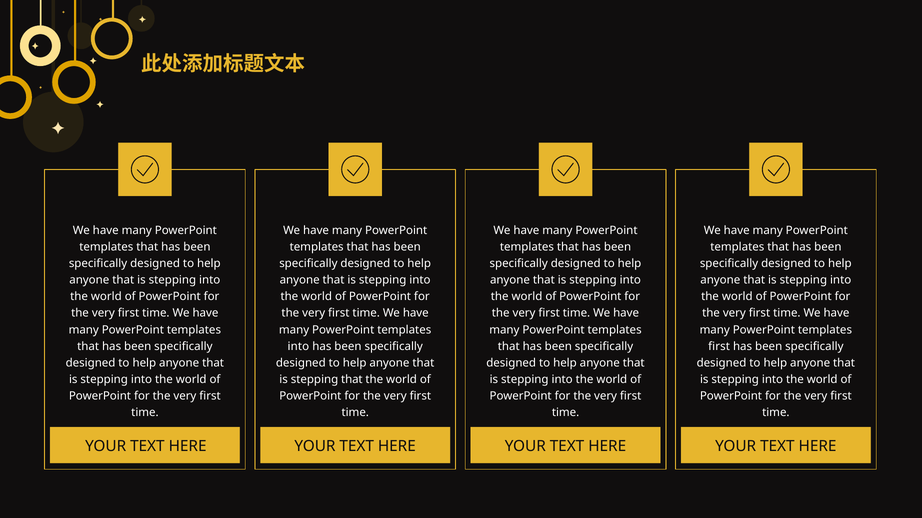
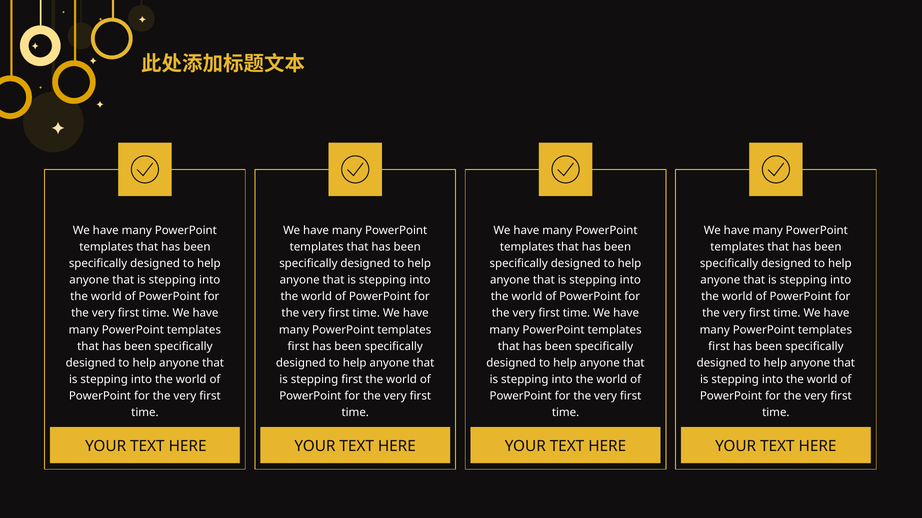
into: into -> first (298, 347)
stepping that: that -> first (352, 380)
